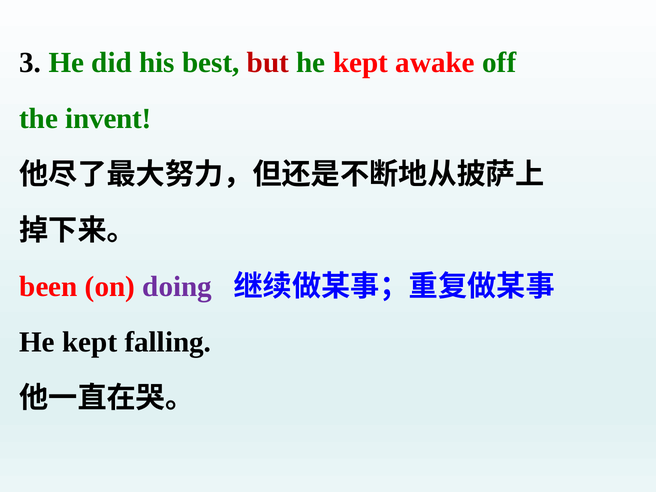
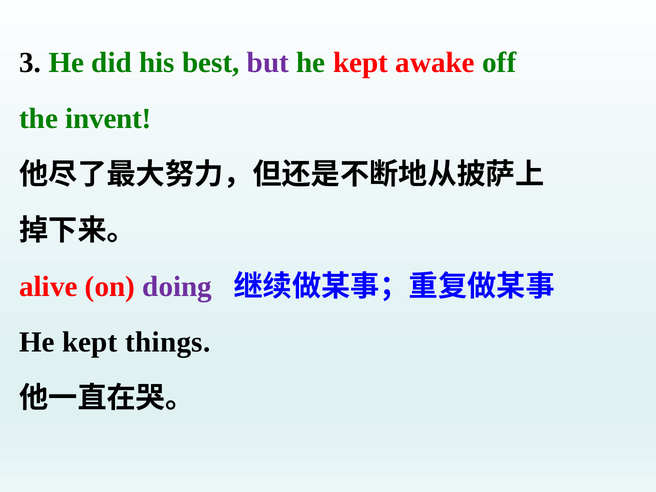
but colour: red -> purple (268, 62)
been: been -> alive (48, 286)
falling: falling -> things (168, 342)
